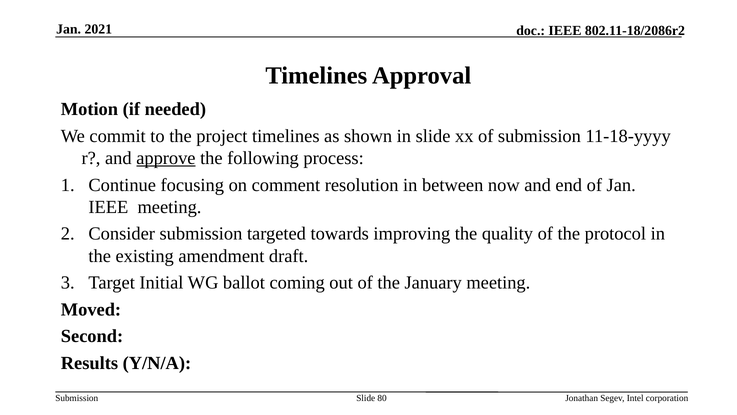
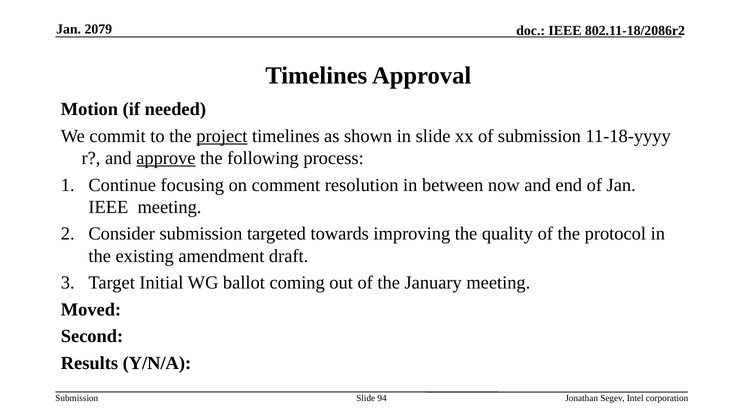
2021: 2021 -> 2079 (98, 29)
project underline: none -> present (222, 136)
80: 80 -> 94 (382, 398)
